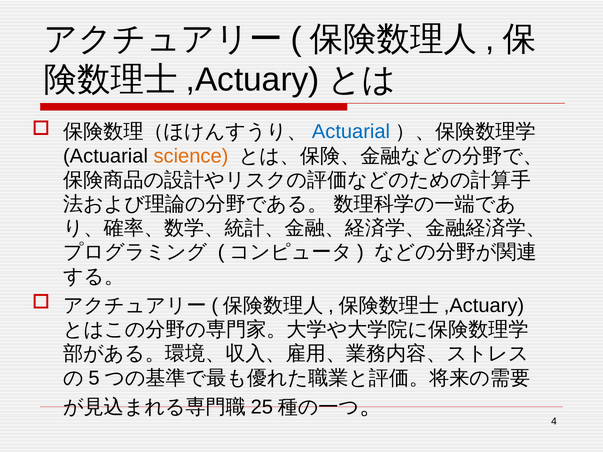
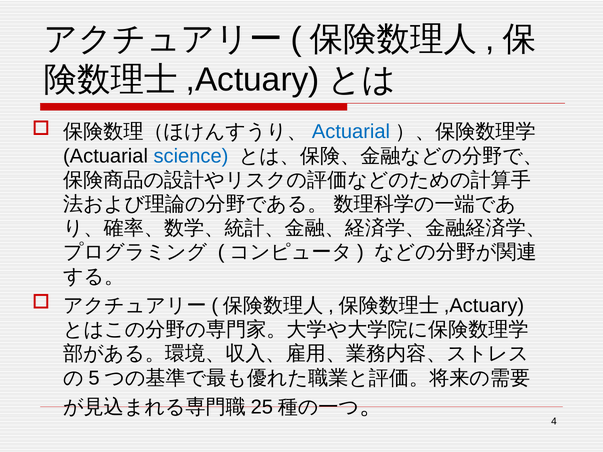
science colour: orange -> blue (191, 156)
